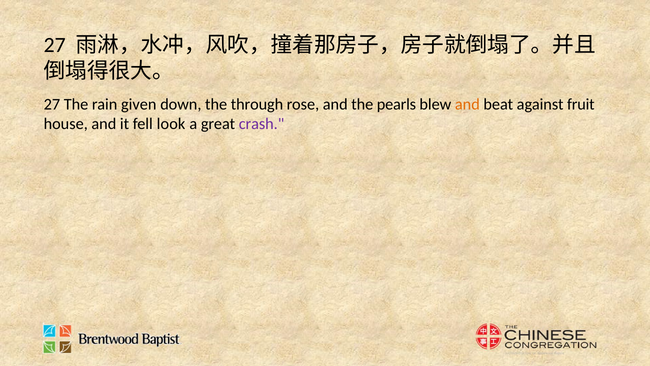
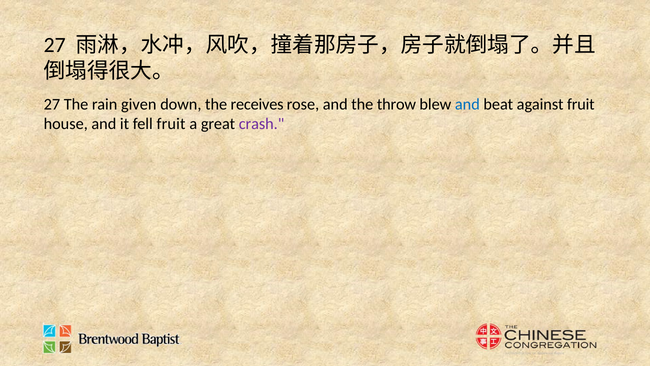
through: through -> receives (257, 104)
pearls: pearls -> throw (396, 104)
and colour: orange -> blue (467, 104)
fell look: look -> fruit (171, 124)
